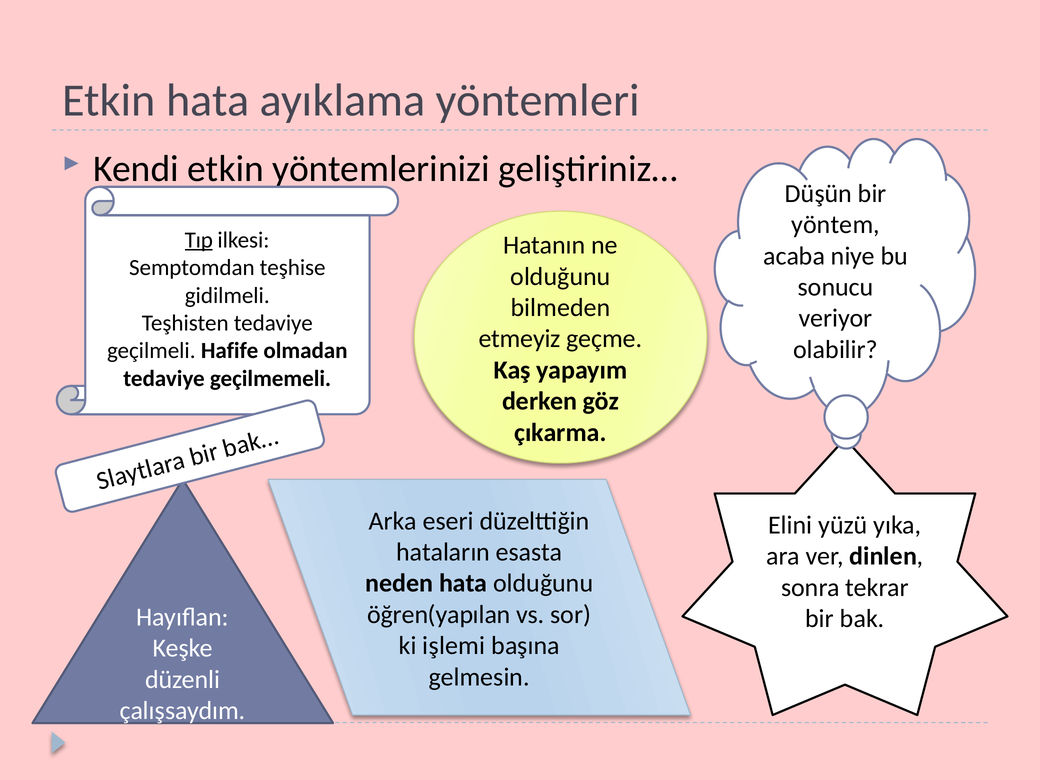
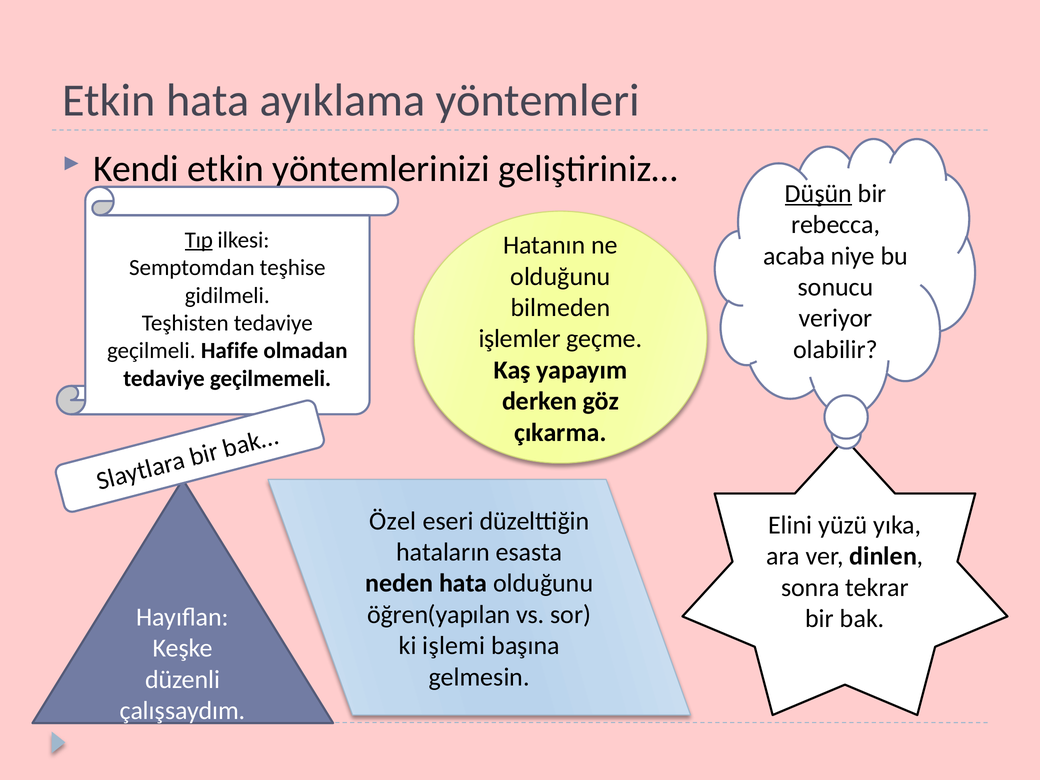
Düşün underline: none -> present (818, 194)
yöntem: yöntem -> rebecca (836, 225)
etmeyiz: etmeyiz -> işlemler (520, 339)
Arka: Arka -> Özel (393, 521)
